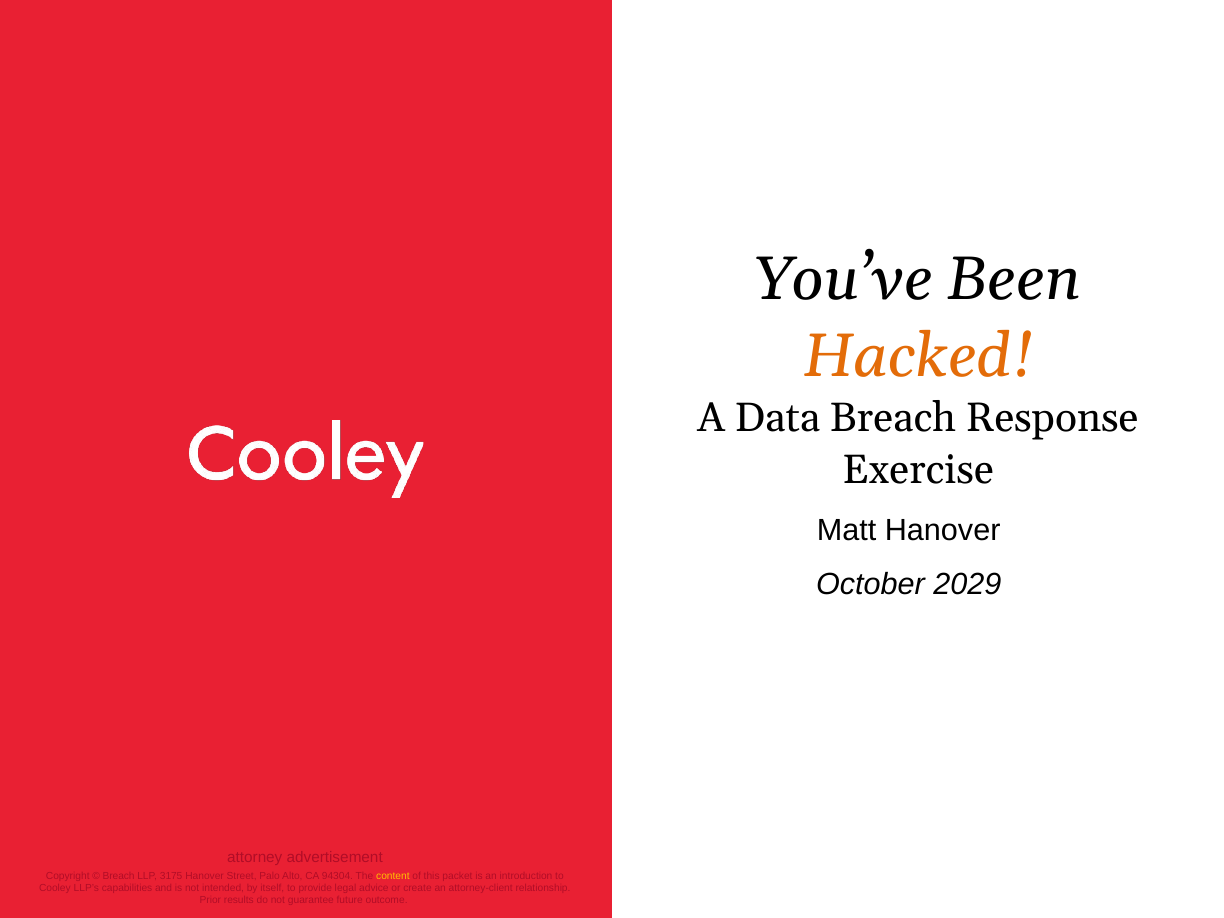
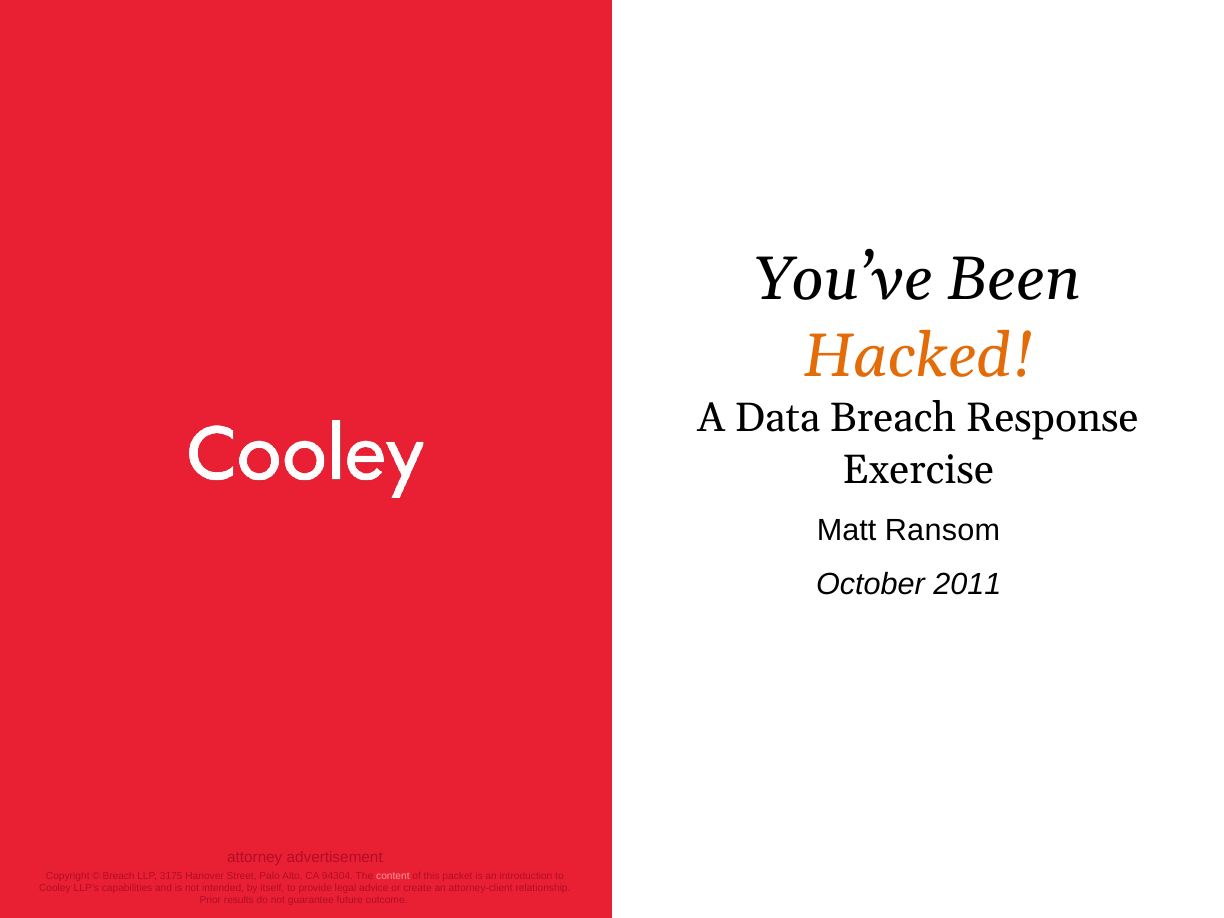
Matt Hanover: Hanover -> Ransom (943, 530)
2029: 2029 -> 2011 (967, 584)
content colour: yellow -> pink (393, 876)
